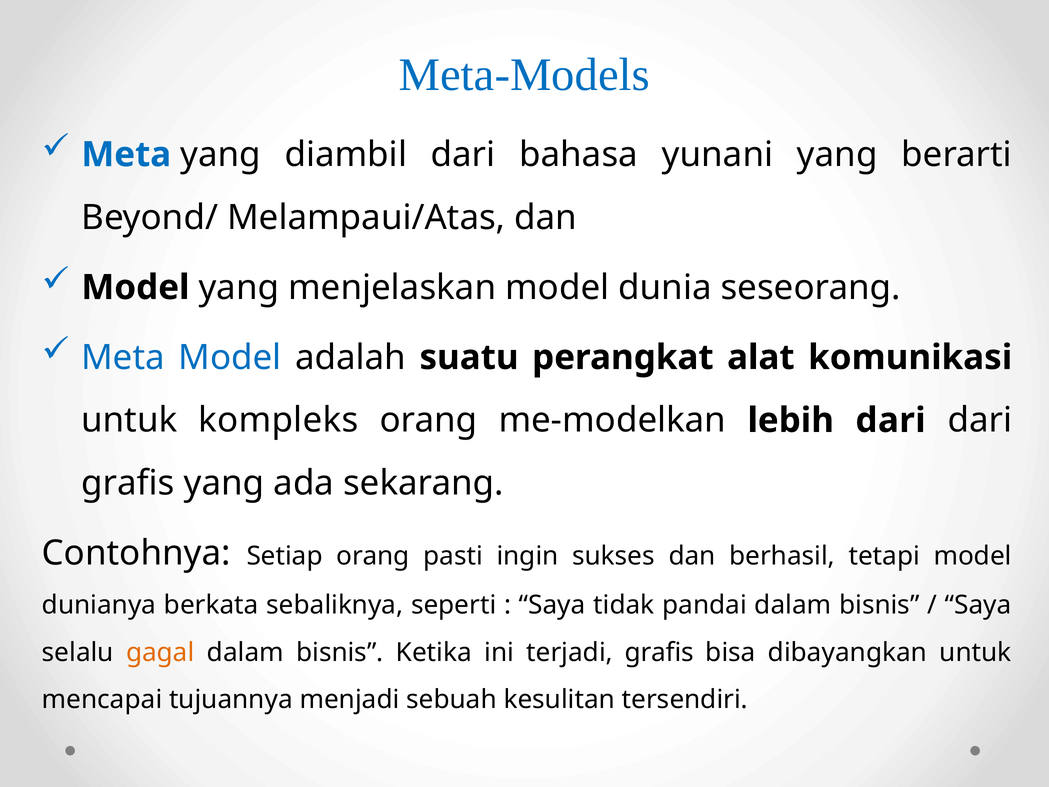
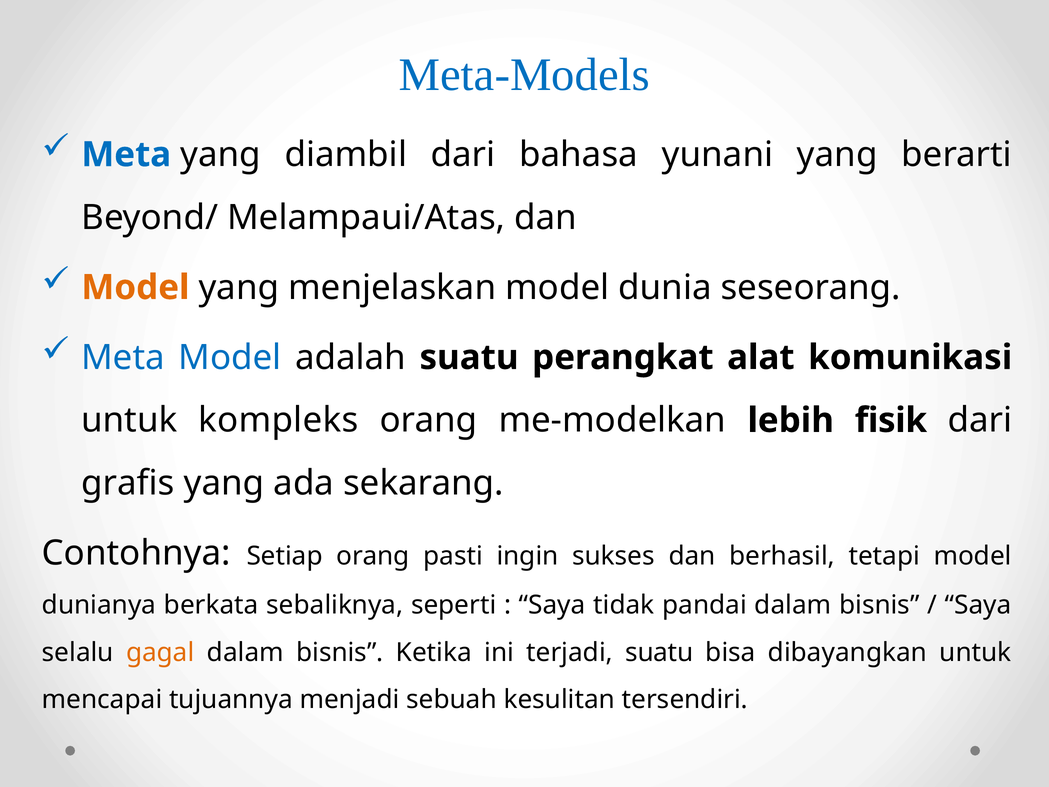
Model colour: black -> orange (135, 287)
lebih dari: dari -> fisik (891, 420)
terjadi grafis: grafis -> suatu (659, 652)
